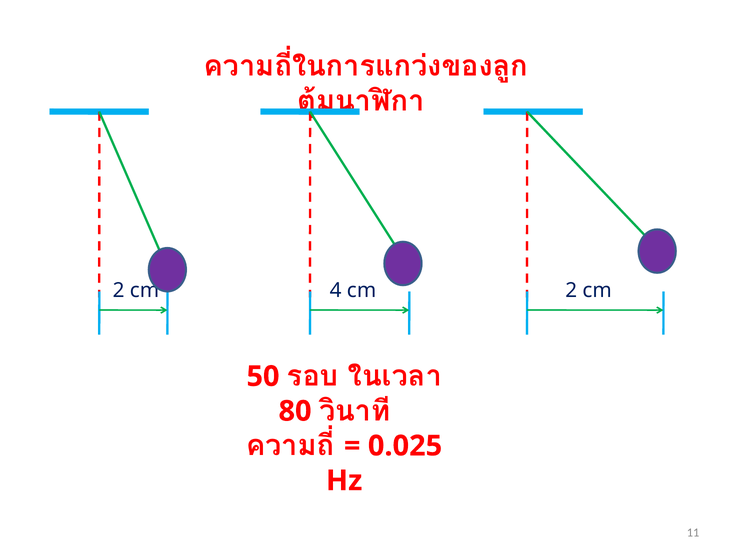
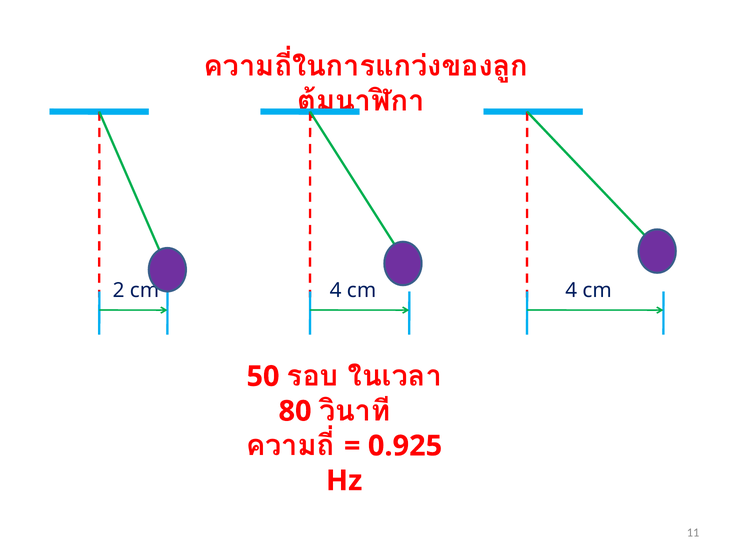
2: 2 -> 4 (571, 290)
0.025: 0.025 -> 0.925 (405, 446)
